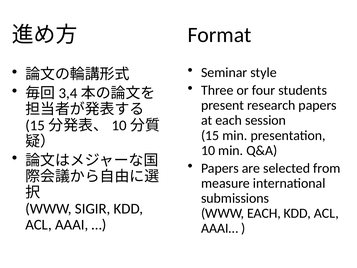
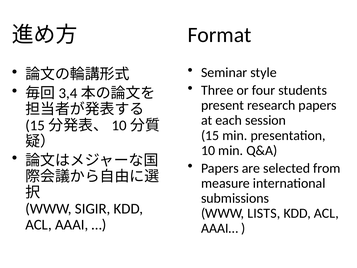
WWW EACH: EACH -> LISTS (264, 213)
